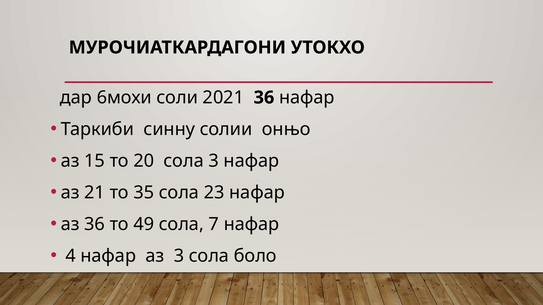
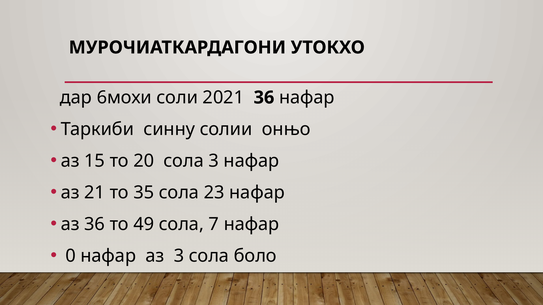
4: 4 -> 0 (71, 256)
